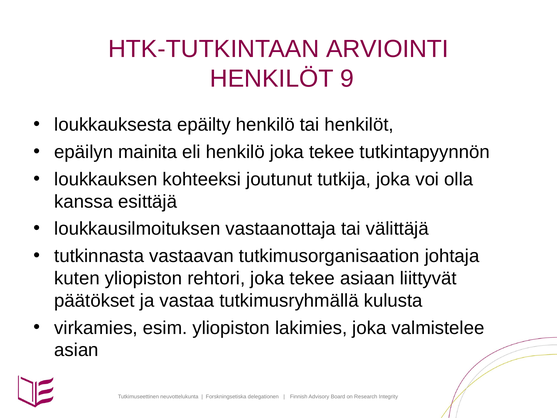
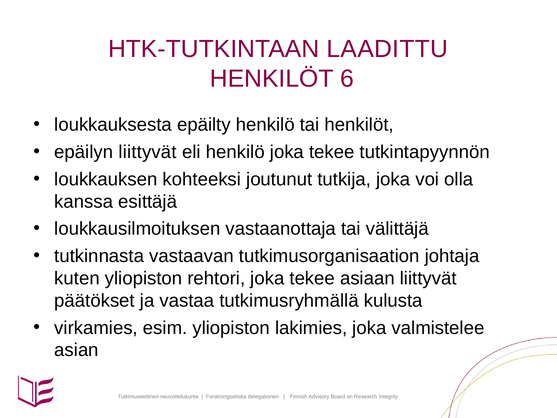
ARVIOINTI: ARVIOINTI -> LAADITTU (387, 49)
9: 9 -> 6 (347, 79)
epäilyn mainita: mainita -> liittyvät (148, 152)
